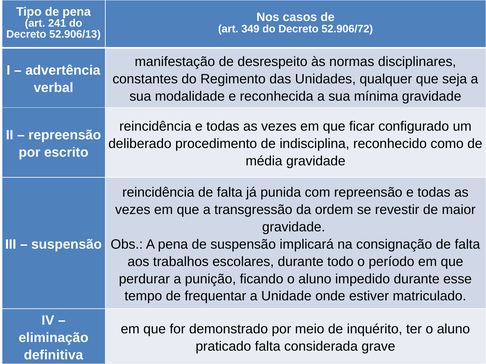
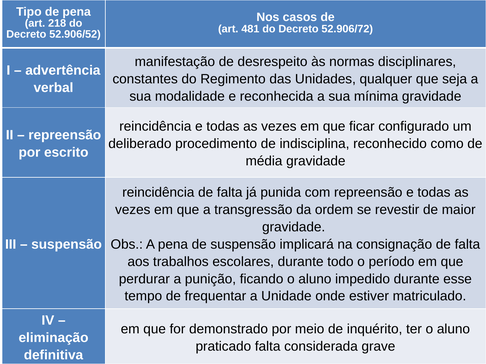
241: 241 -> 218 (57, 23)
349: 349 -> 481 (250, 29)
52.906/13: 52.906/13 -> 52.906/52 (75, 34)
